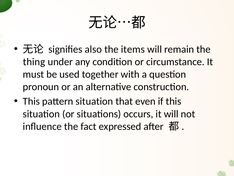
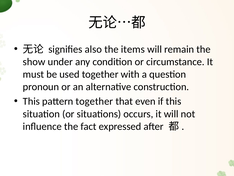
thing: thing -> show (34, 62)
pattern situation: situation -> together (94, 101)
